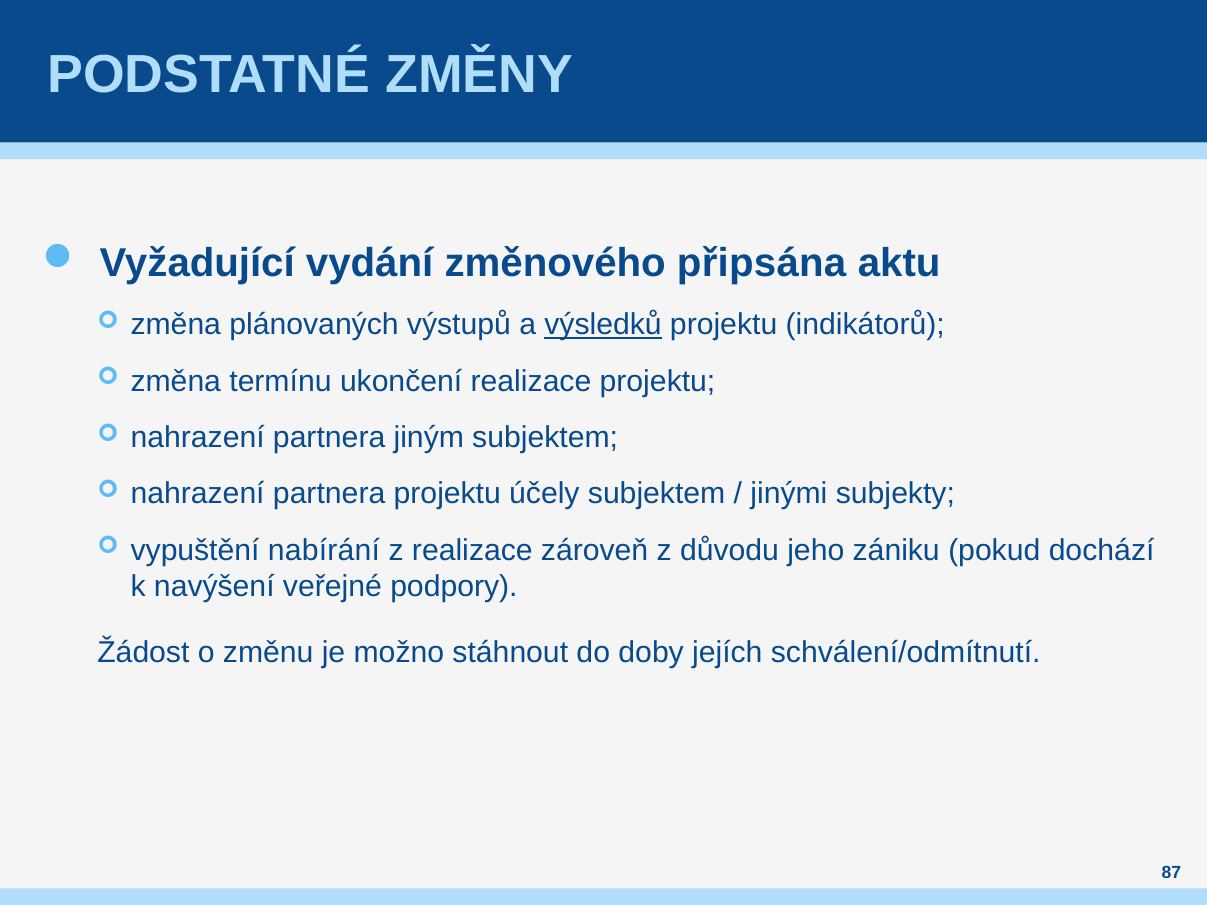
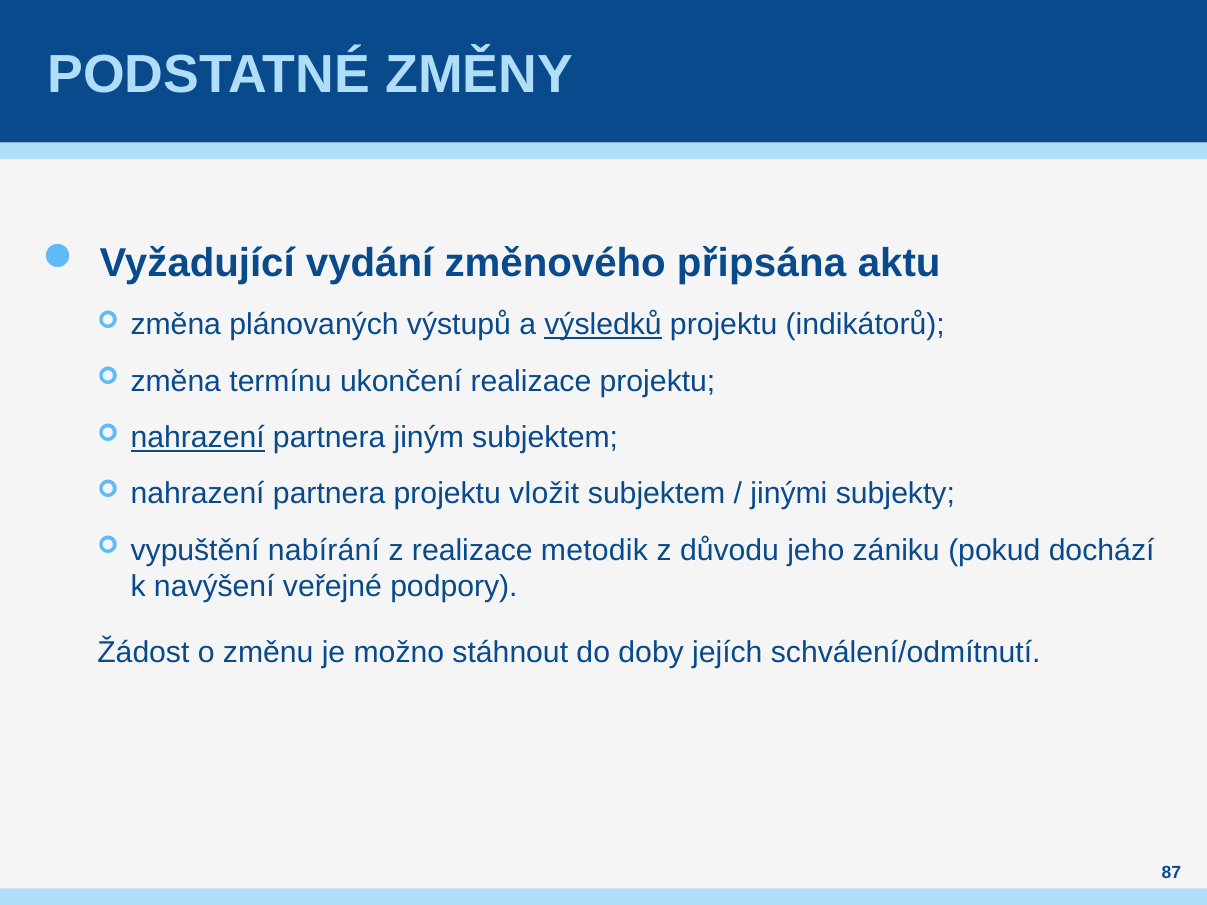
nahrazení underline: none -> present (198, 438)
účely: účely -> vložit (544, 494)
zároveň: zároveň -> metodik (594, 550)
